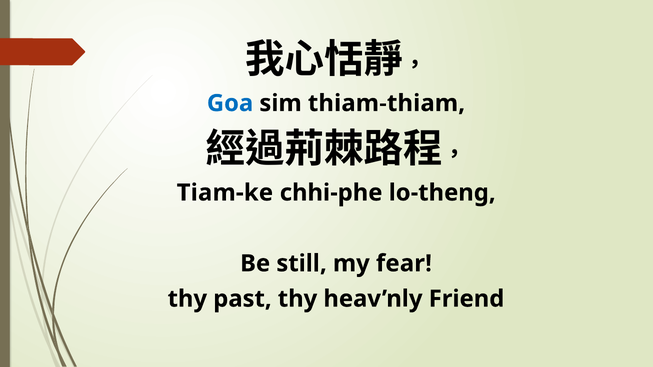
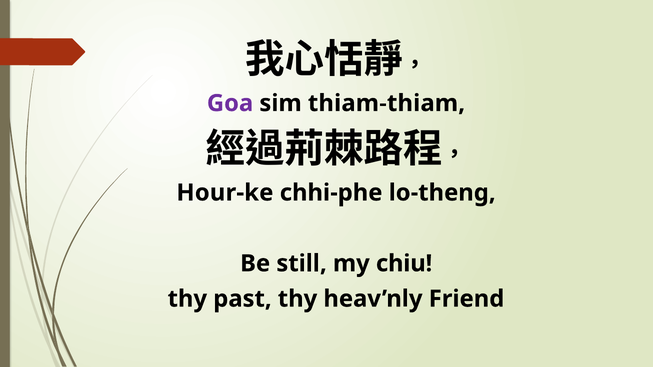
Goa colour: blue -> purple (230, 103)
Tiam-ke: Tiam-ke -> Hour-ke (225, 193)
fear: fear -> chiu (404, 264)
